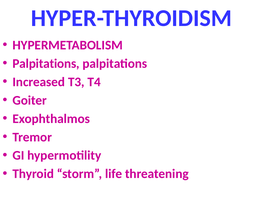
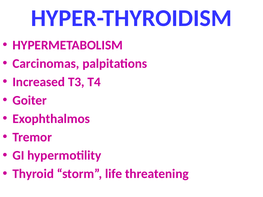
Palpitations: Palpitations -> Carcinomas (46, 64)
